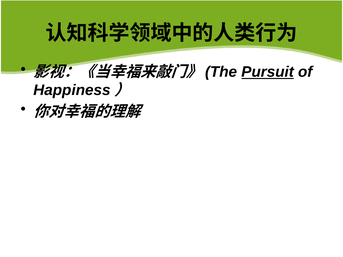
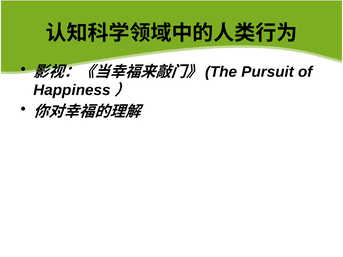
Pursuit underline: present -> none (268, 72)
